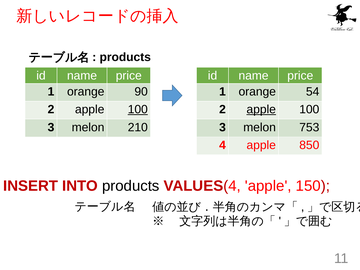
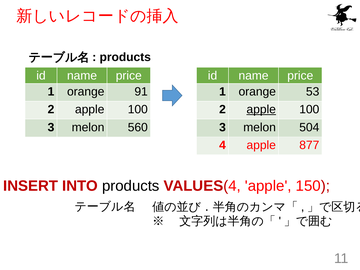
90: 90 -> 91 (141, 92)
54: 54 -> 53 (313, 92)
100 underline: present -> none (138, 110)
210: 210 -> 560 (138, 127)
753: 753 -> 504 (309, 127)
850: 850 -> 877 (309, 145)
